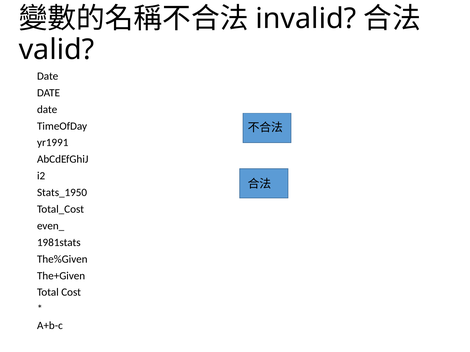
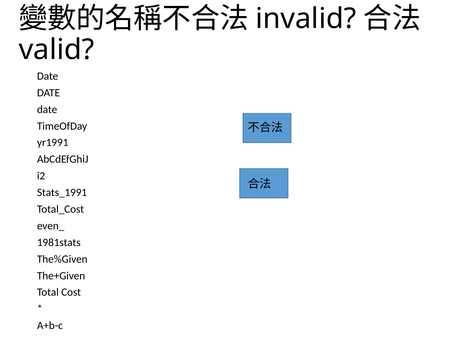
Stats_1950: Stats_1950 -> Stats_1991 (62, 193)
